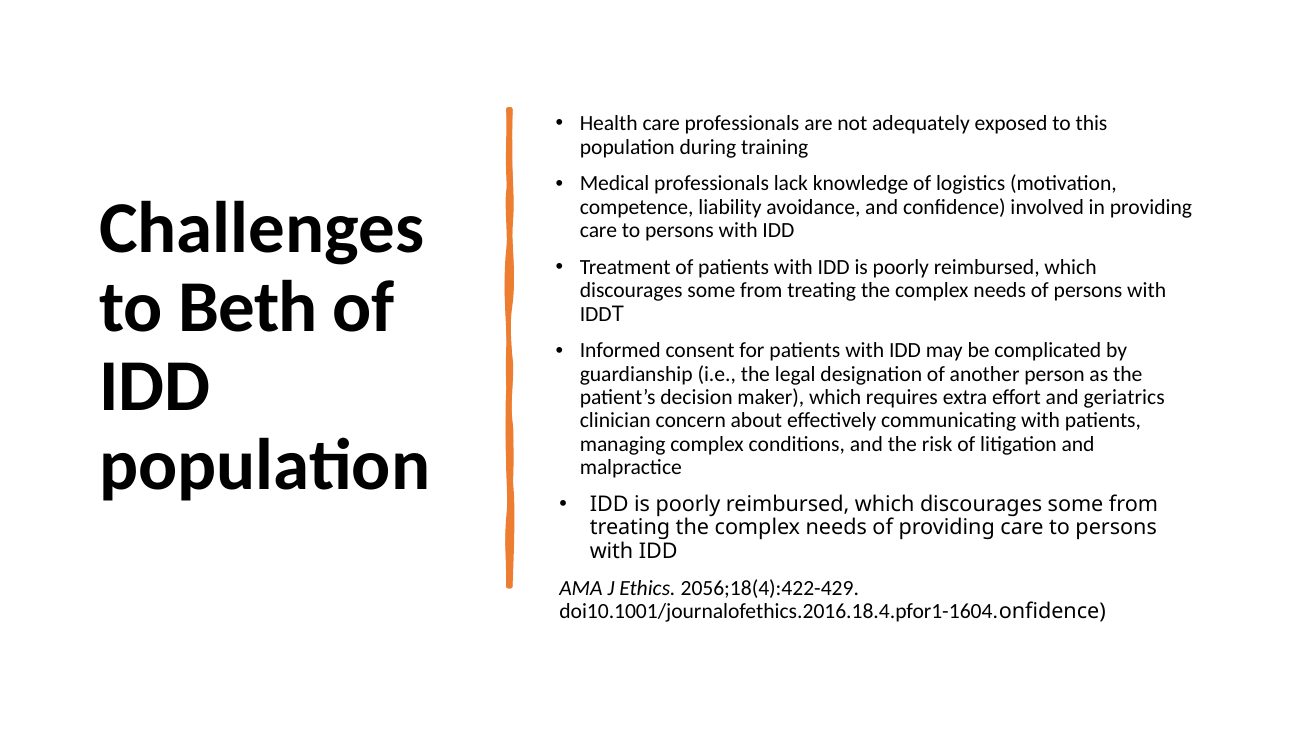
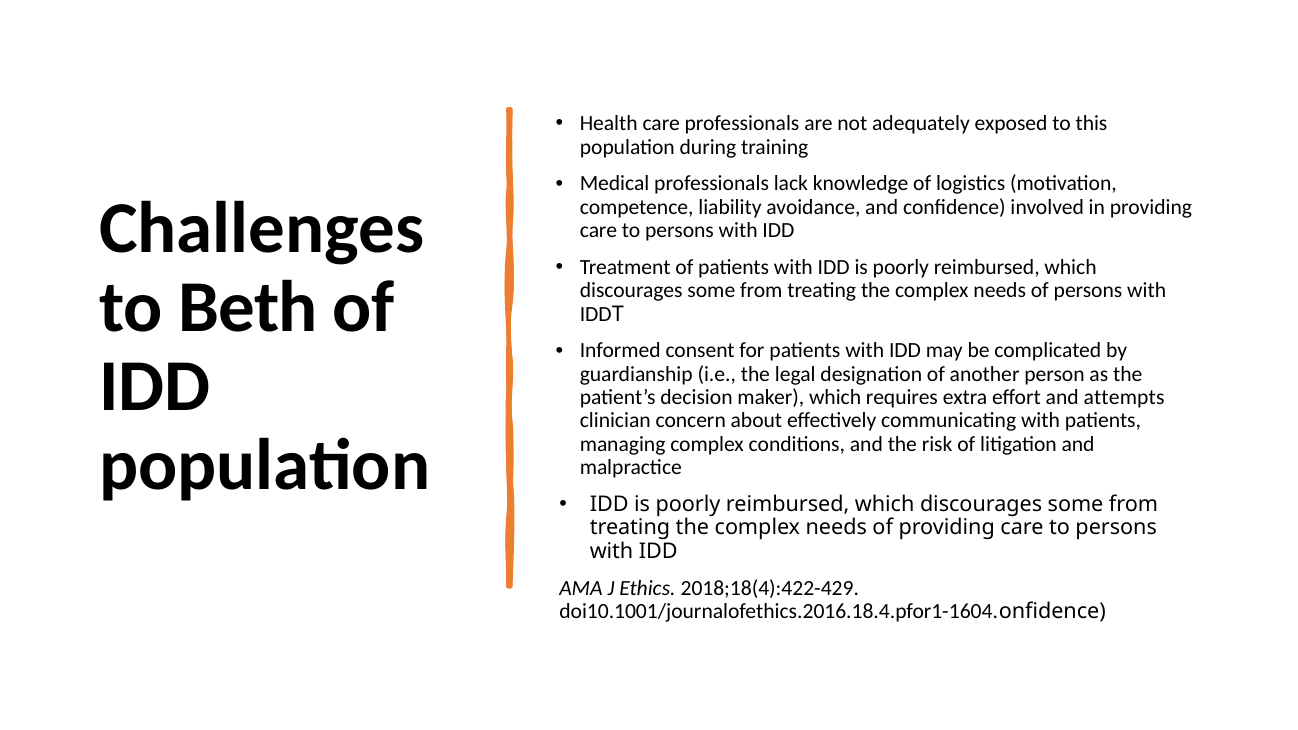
geriatrics: geriatrics -> attempts (1124, 398)
2056;18(4):422-429: 2056;18(4):422-429 -> 2018;18(4):422-429 (770, 588)
